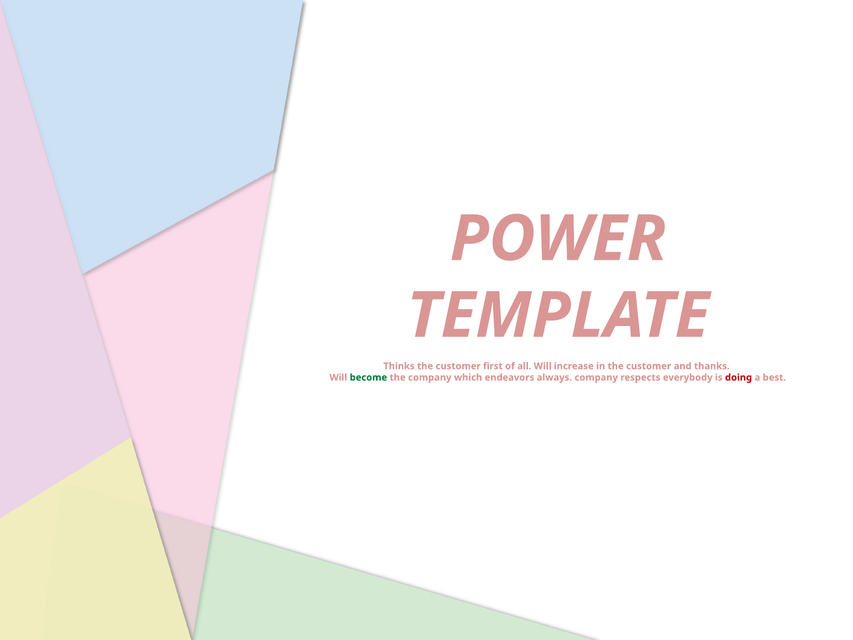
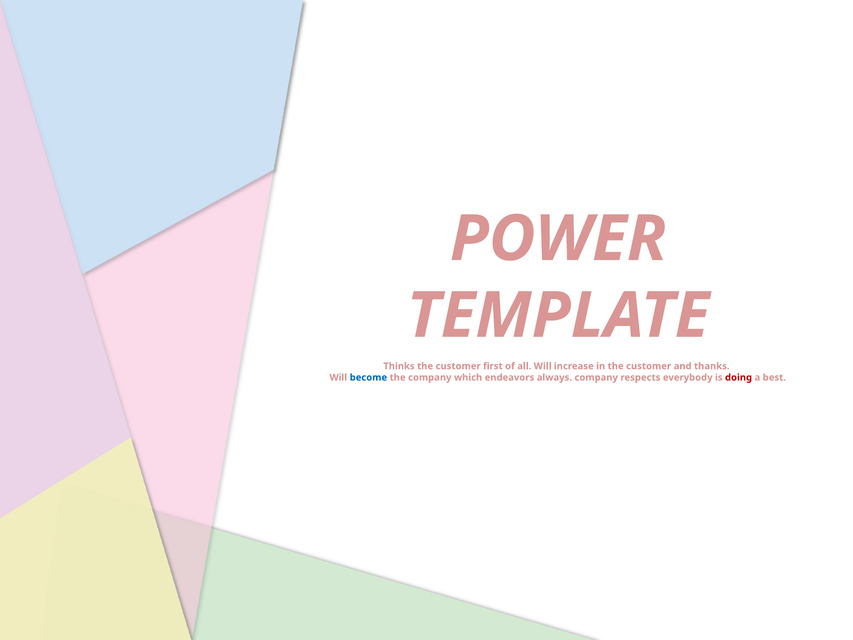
become colour: green -> blue (368, 377)
